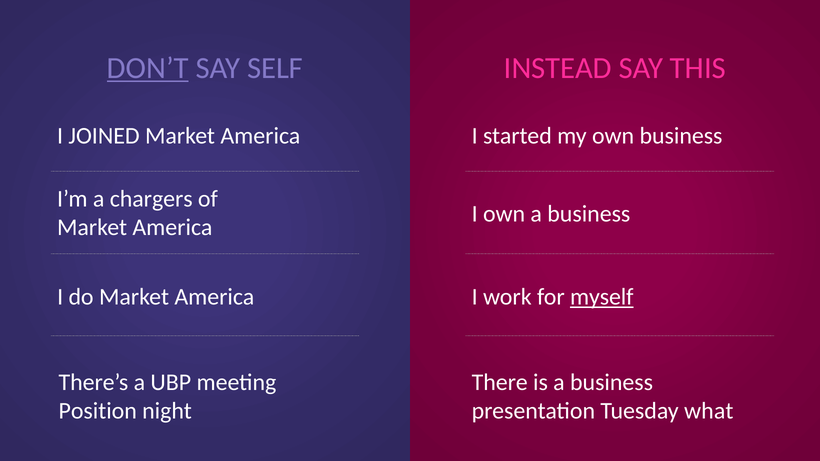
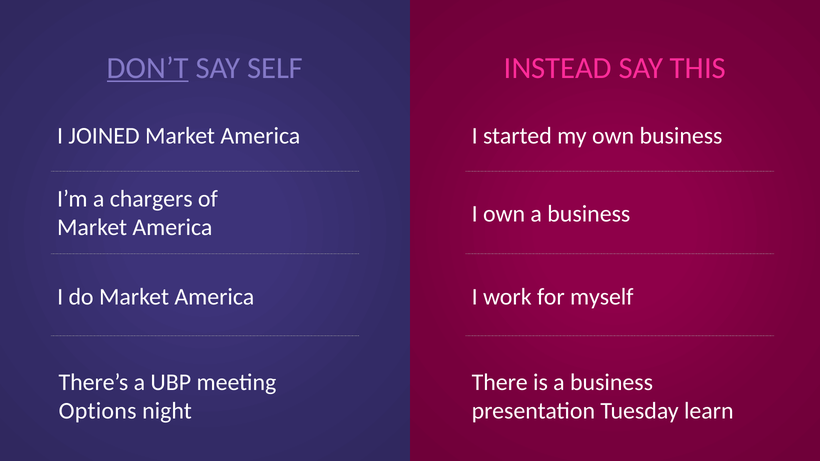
myself underline: present -> none (602, 297)
Position: Position -> Options (98, 411)
what: what -> learn (709, 411)
